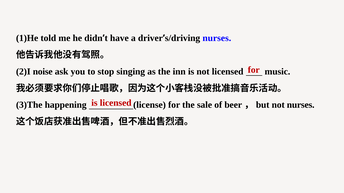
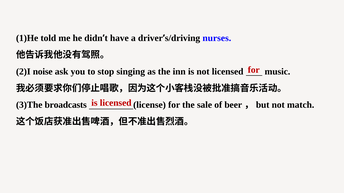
happening: happening -> broadcasts (66, 105)
not nurses: nurses -> match (301, 105)
